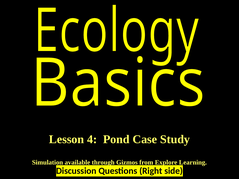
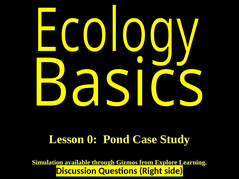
4: 4 -> 0 (92, 140)
